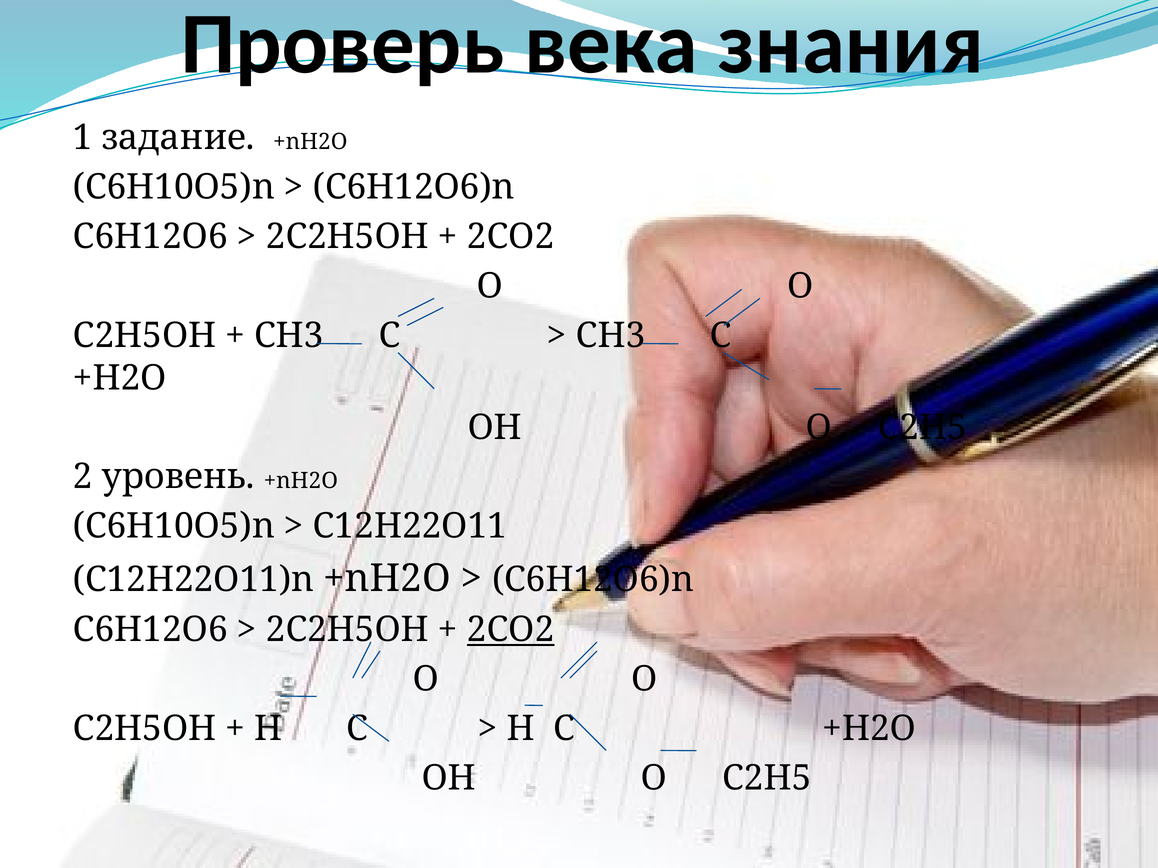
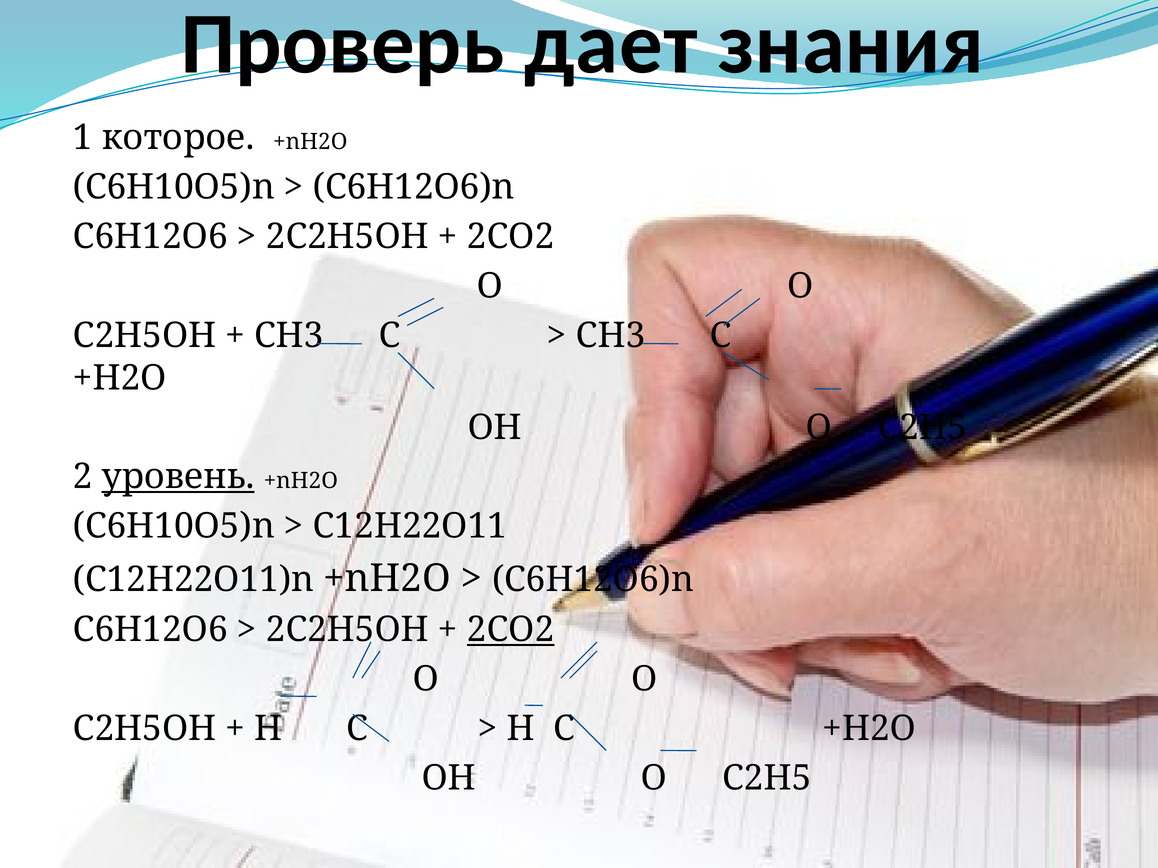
века: века -> дает (611, 44)
задание: задание -> которое (178, 138)
уровень underline: none -> present (178, 477)
